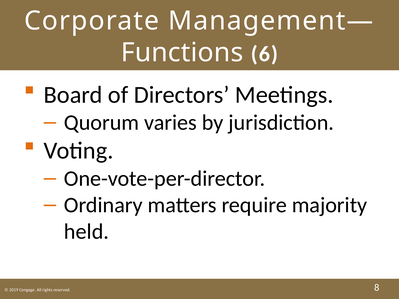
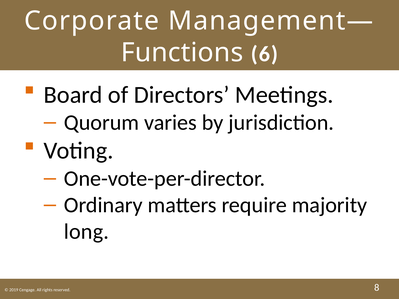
held: held -> long (86, 232)
